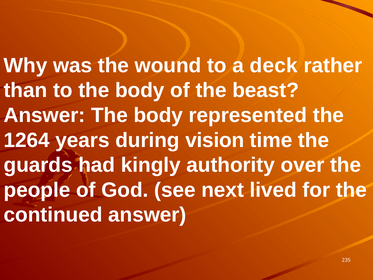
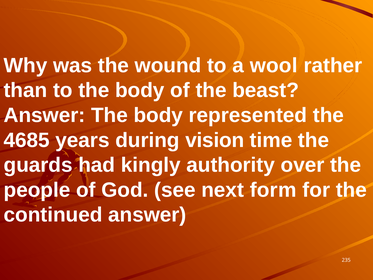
deck: deck -> wool (274, 65)
1264: 1264 -> 4685 (27, 140)
lived: lived -> form (273, 190)
